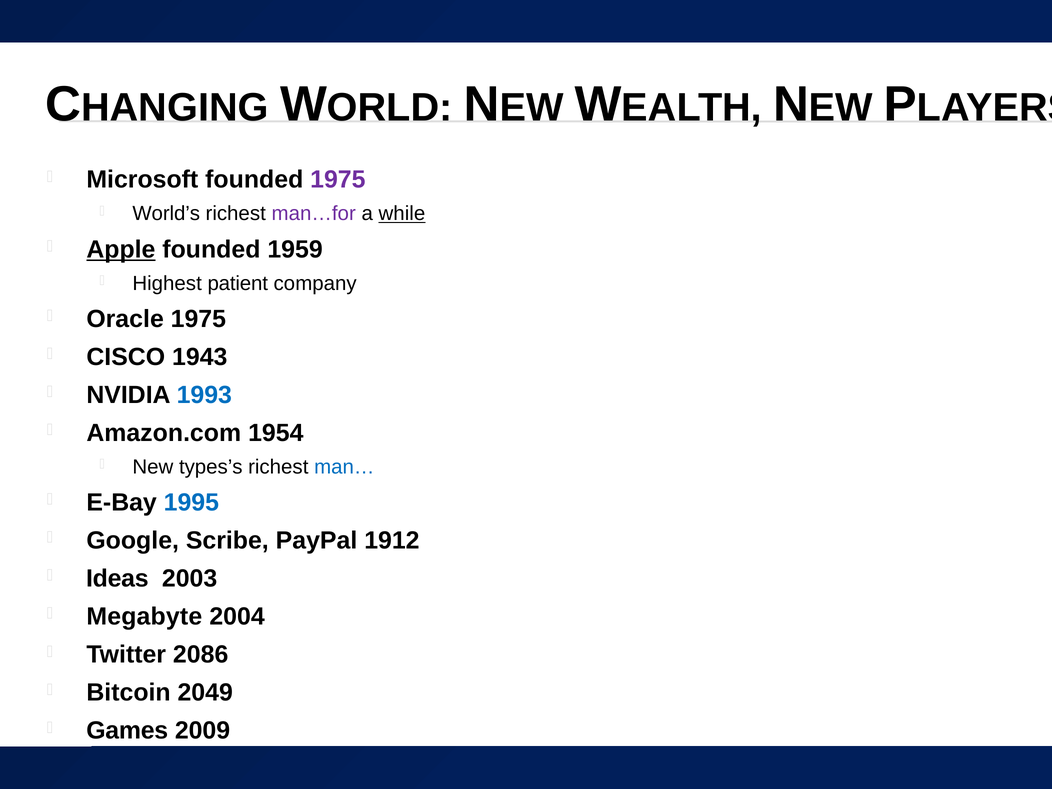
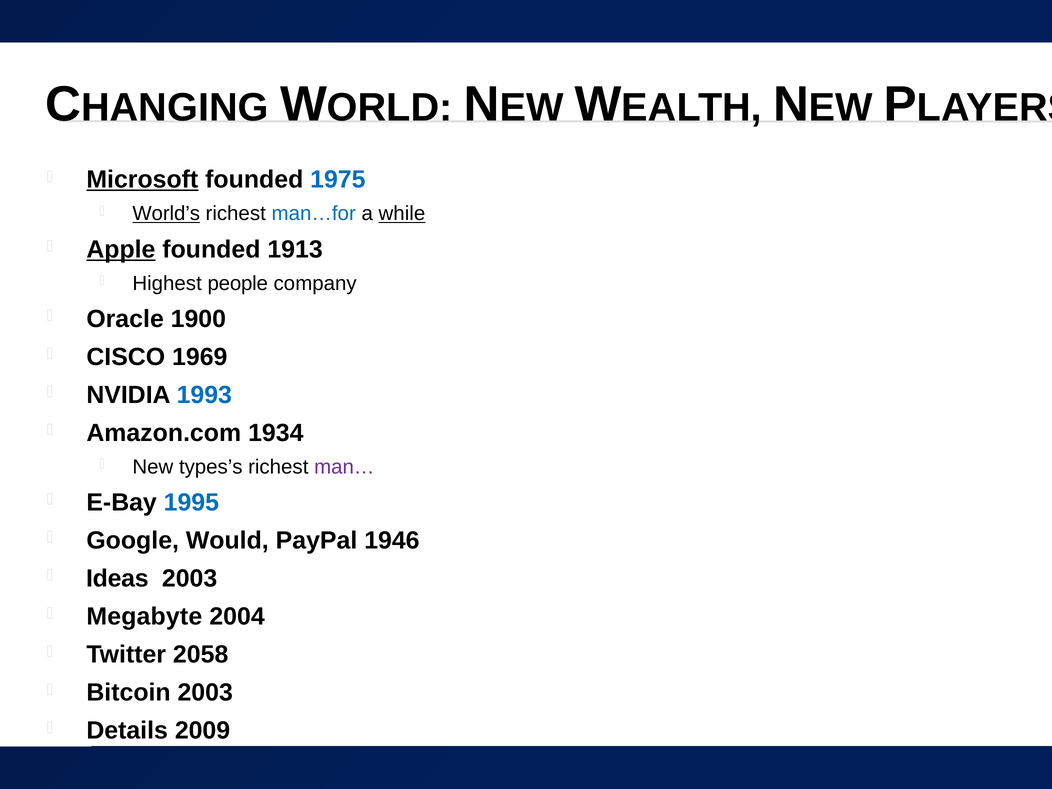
Microsoft underline: none -> present (142, 180)
1975 colour: purple -> blue (338, 180)
World’s underline: none -> present (166, 214)
man…for colour: purple -> blue (314, 214)
1959: 1959 -> 1913 (295, 249)
patient: patient -> people (238, 283)
Oracle 1975: 1975 -> 1900 (198, 319)
1943: 1943 -> 1969 (200, 357)
1954: 1954 -> 1934 (276, 433)
man… colour: blue -> purple (344, 467)
Scribe: Scribe -> Would (227, 541)
1912: 1912 -> 1946 (392, 541)
2086: 2086 -> 2058 (201, 655)
Bitcoin 2049: 2049 -> 2003 (205, 693)
Games: Games -> Details (127, 731)
